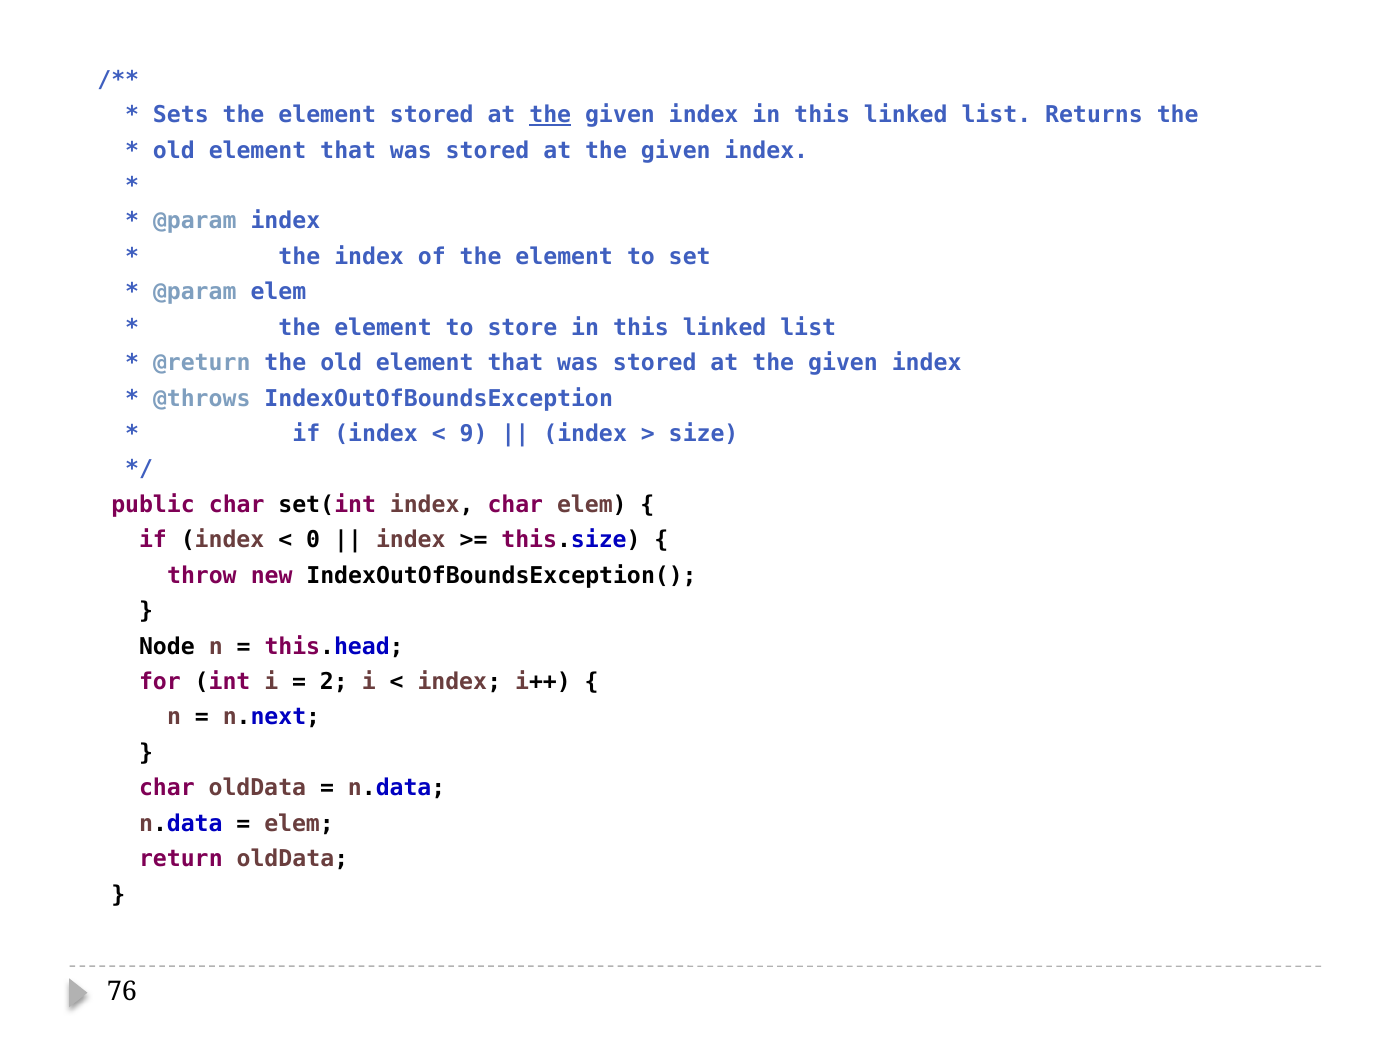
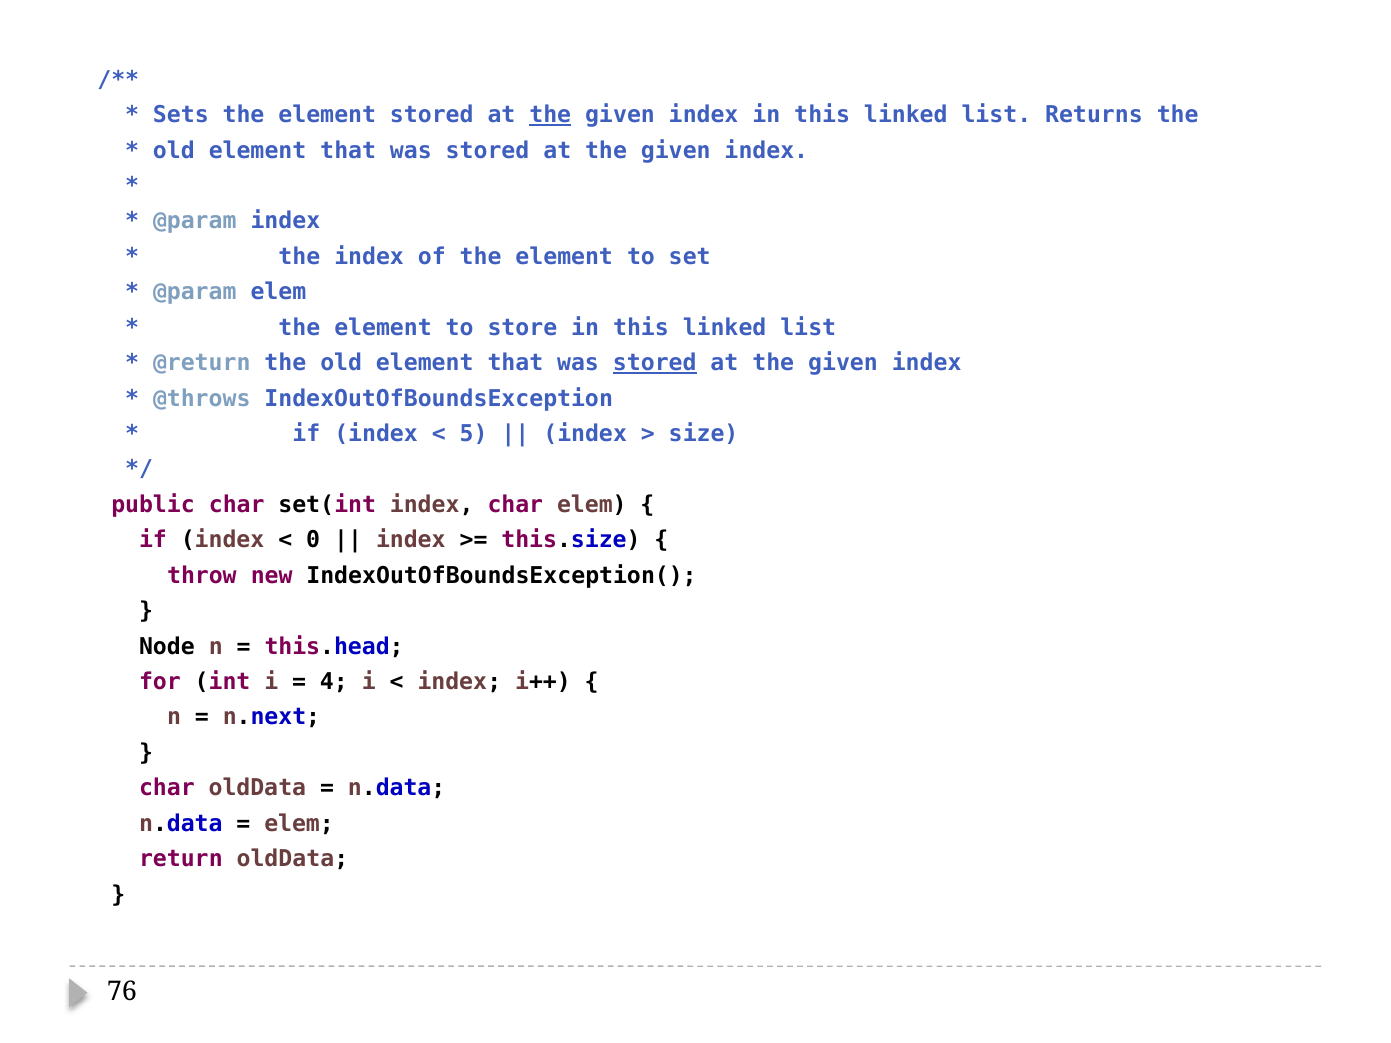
stored underline: none -> present (655, 363)
9: 9 -> 5 (474, 434)
2: 2 -> 4 (334, 682)
